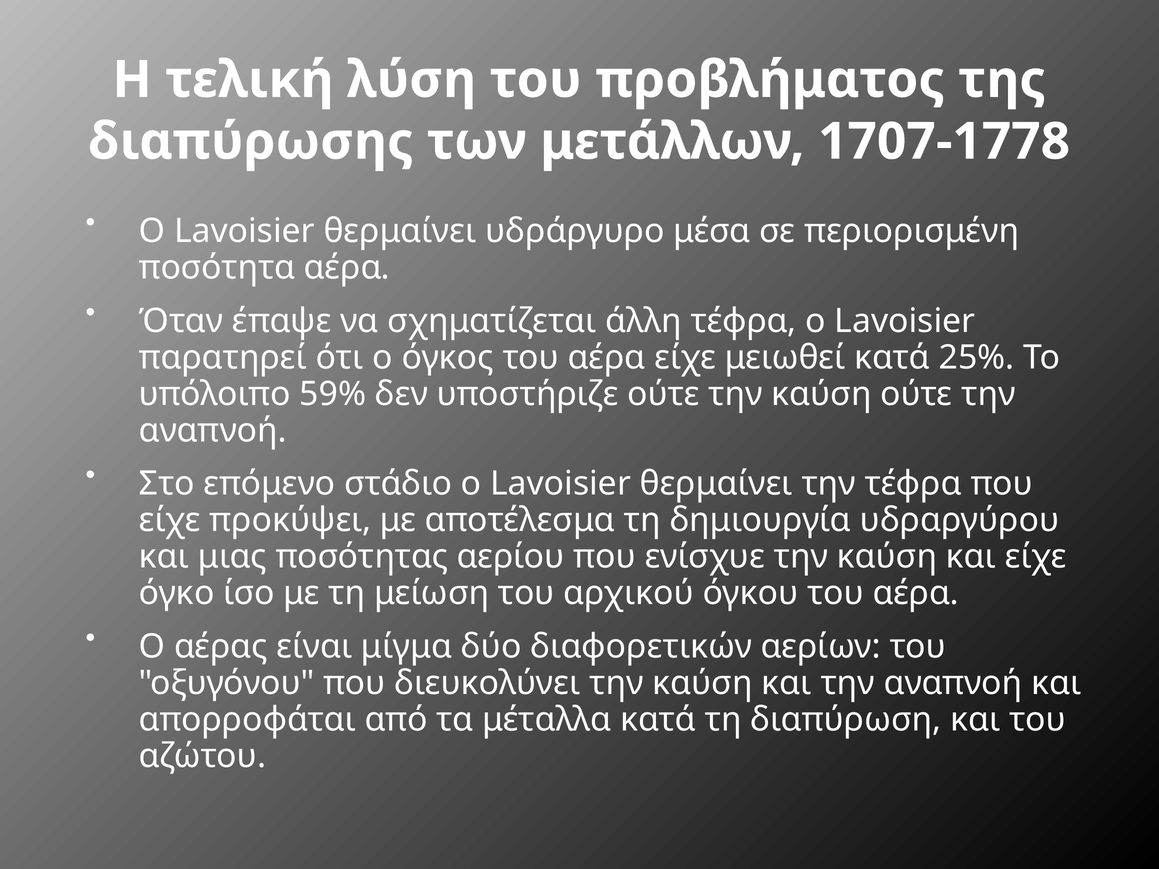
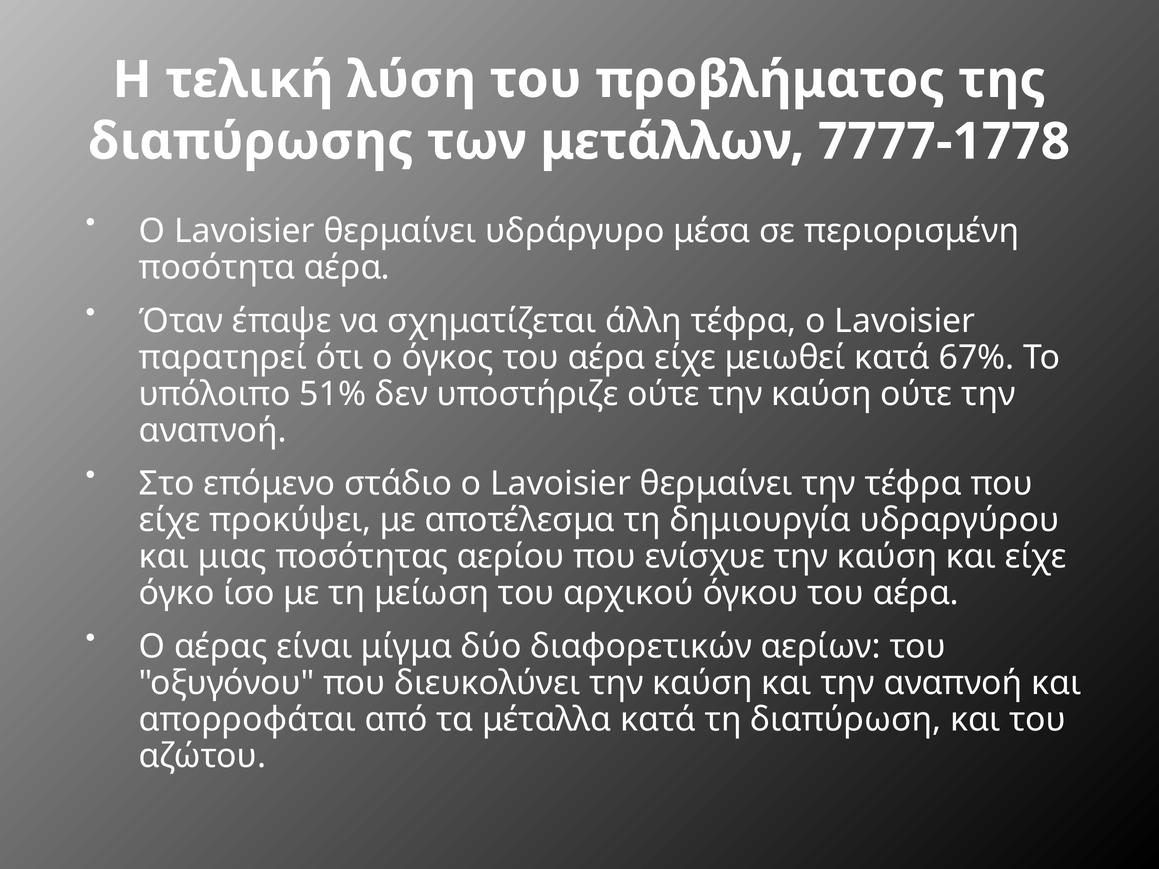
1707-1778: 1707-1778 -> 7777-1778 (944, 142)
25%: 25% -> 67% (977, 357)
59%: 59% -> 51% (333, 394)
